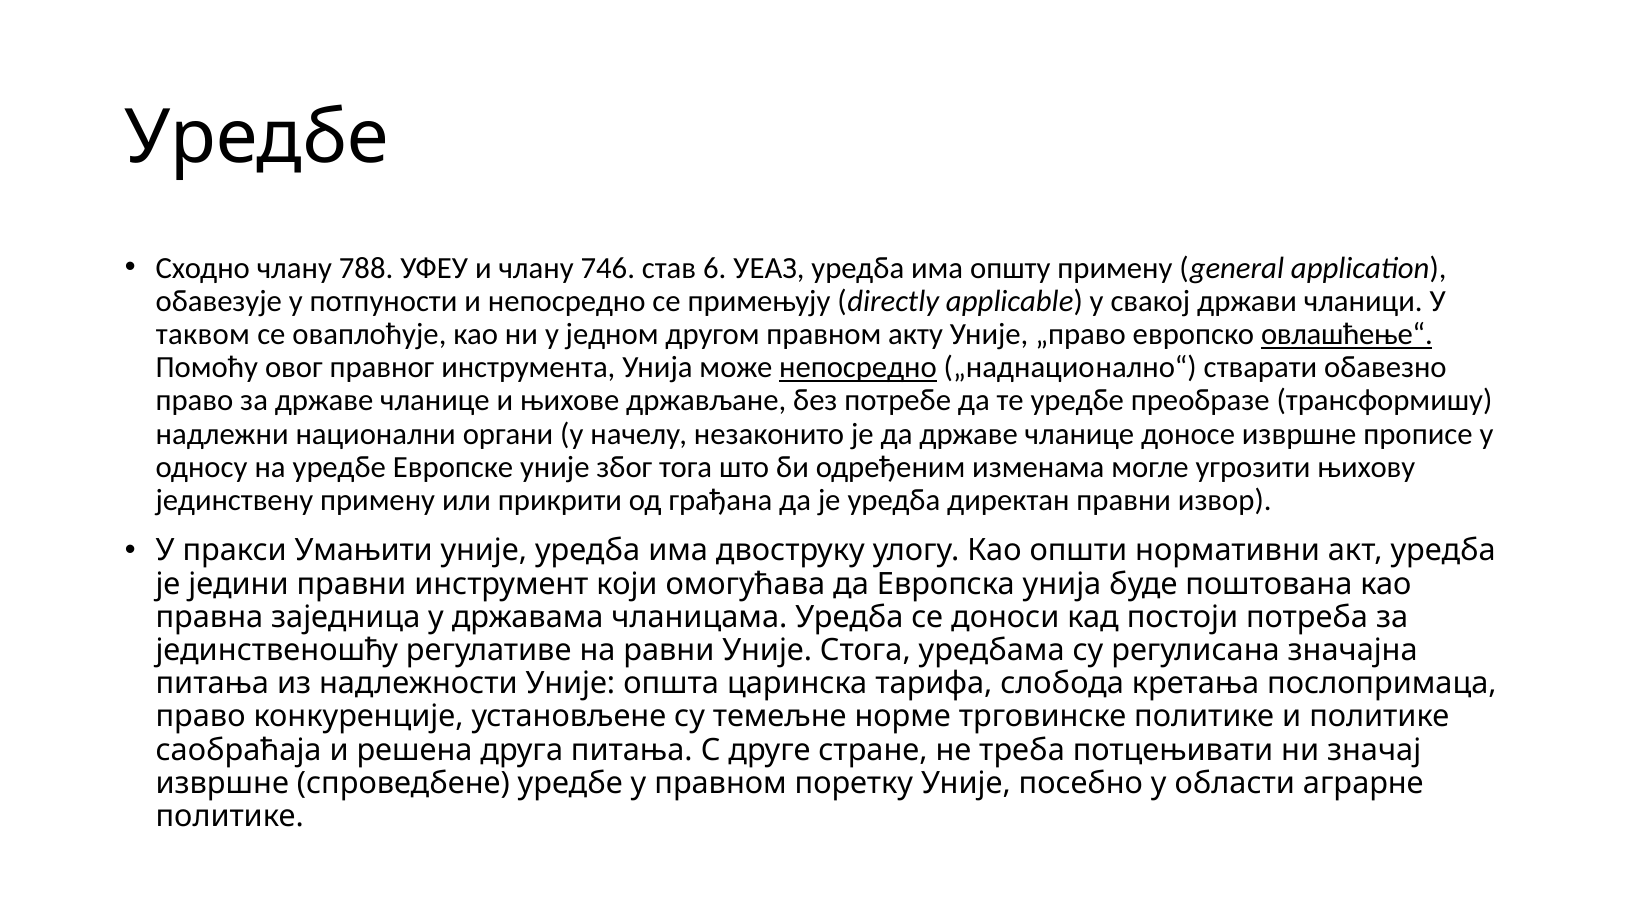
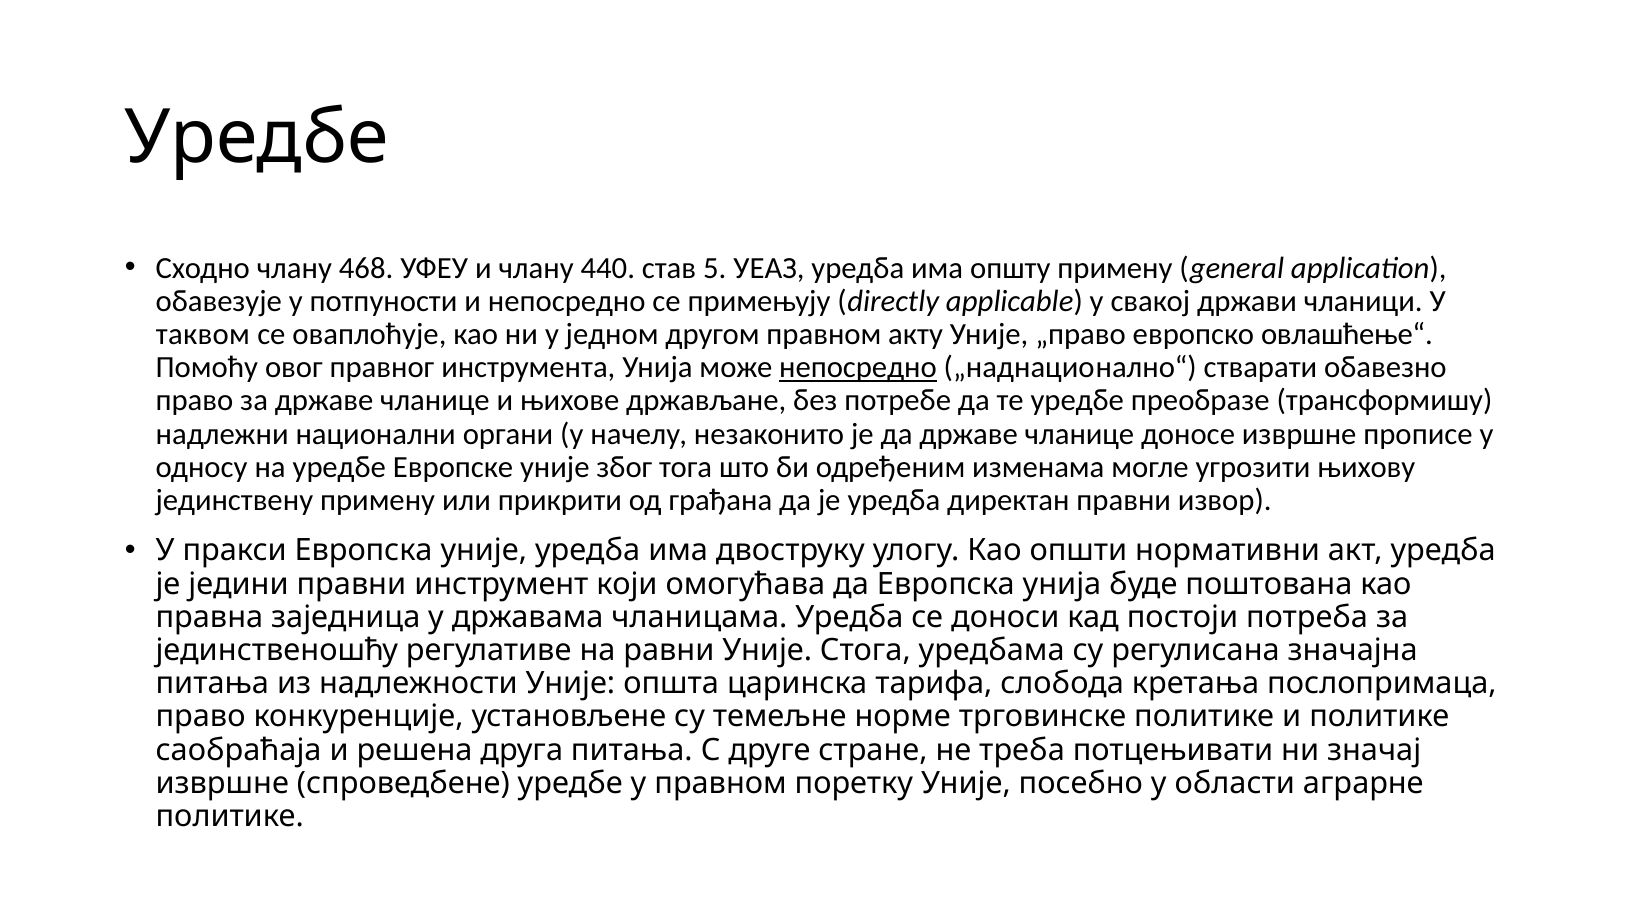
788: 788 -> 468 (366, 268)
746: 746 -> 440 (608, 268)
6: 6 -> 5 (715, 268)
овлашћење“ underline: present -> none (1347, 334)
пракси Умањити: Умањити -> Европска (364, 551)
